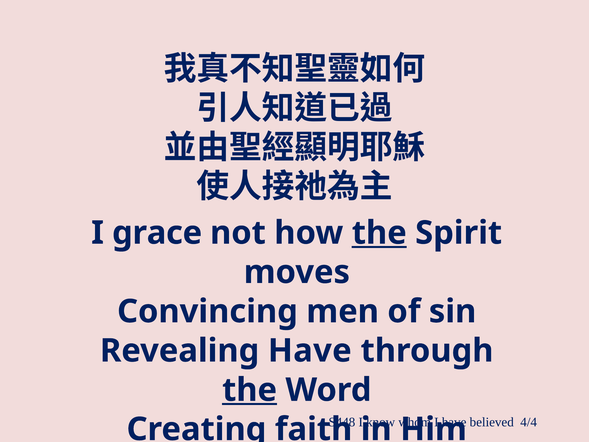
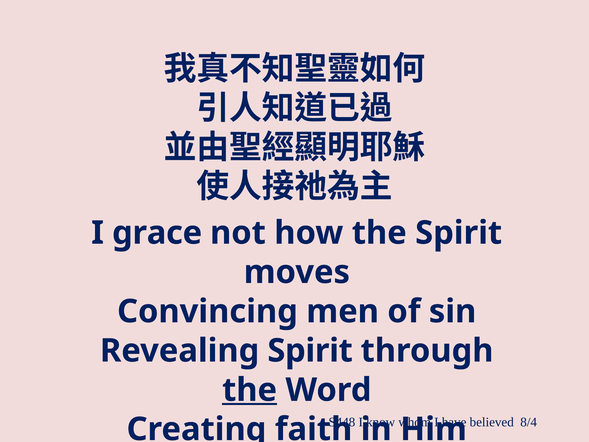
the underline: present -> none (379, 233)
Revealing Have: Have -> Spirit (310, 351)
4/4: 4/4 -> 8/4 (529, 422)
